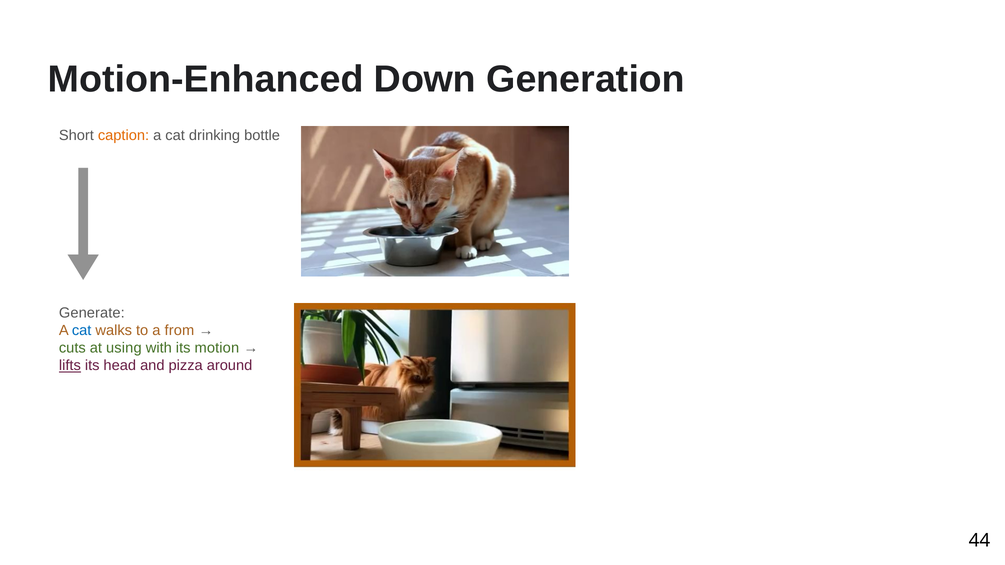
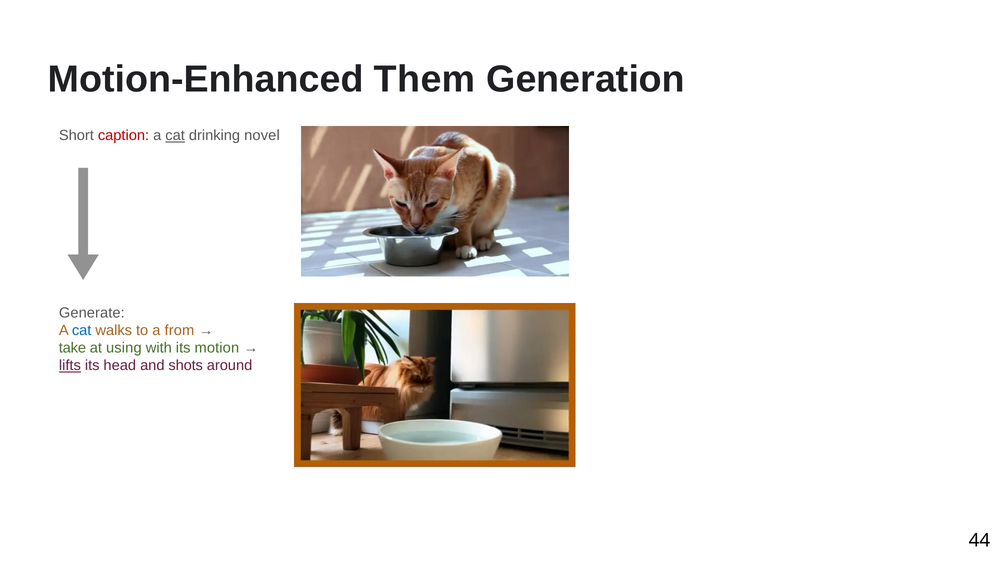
Down: Down -> Them (425, 79)
caption colour: orange -> red (124, 136)
cat underline: none -> present (175, 136)
bottle: bottle -> novel (262, 136)
cuts: cuts -> take (72, 348)
pizza: pizza -> shots (186, 366)
